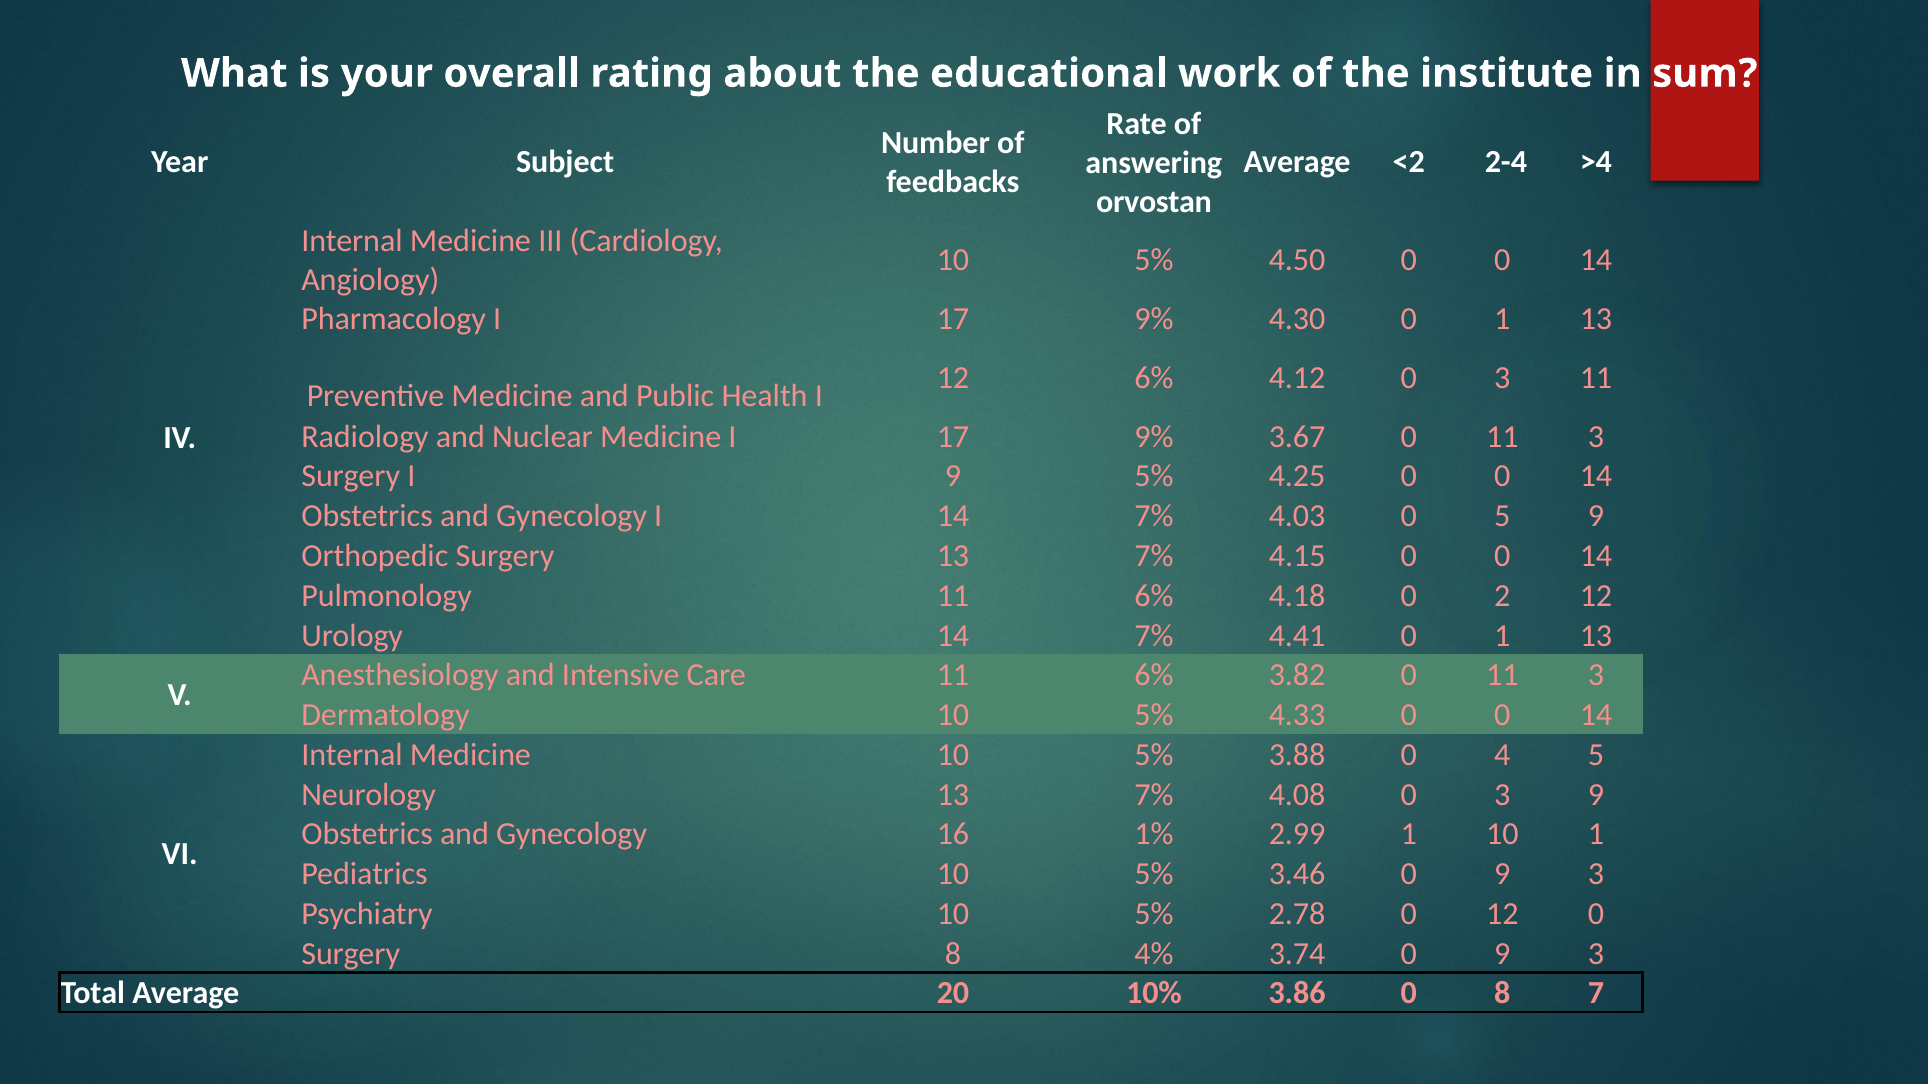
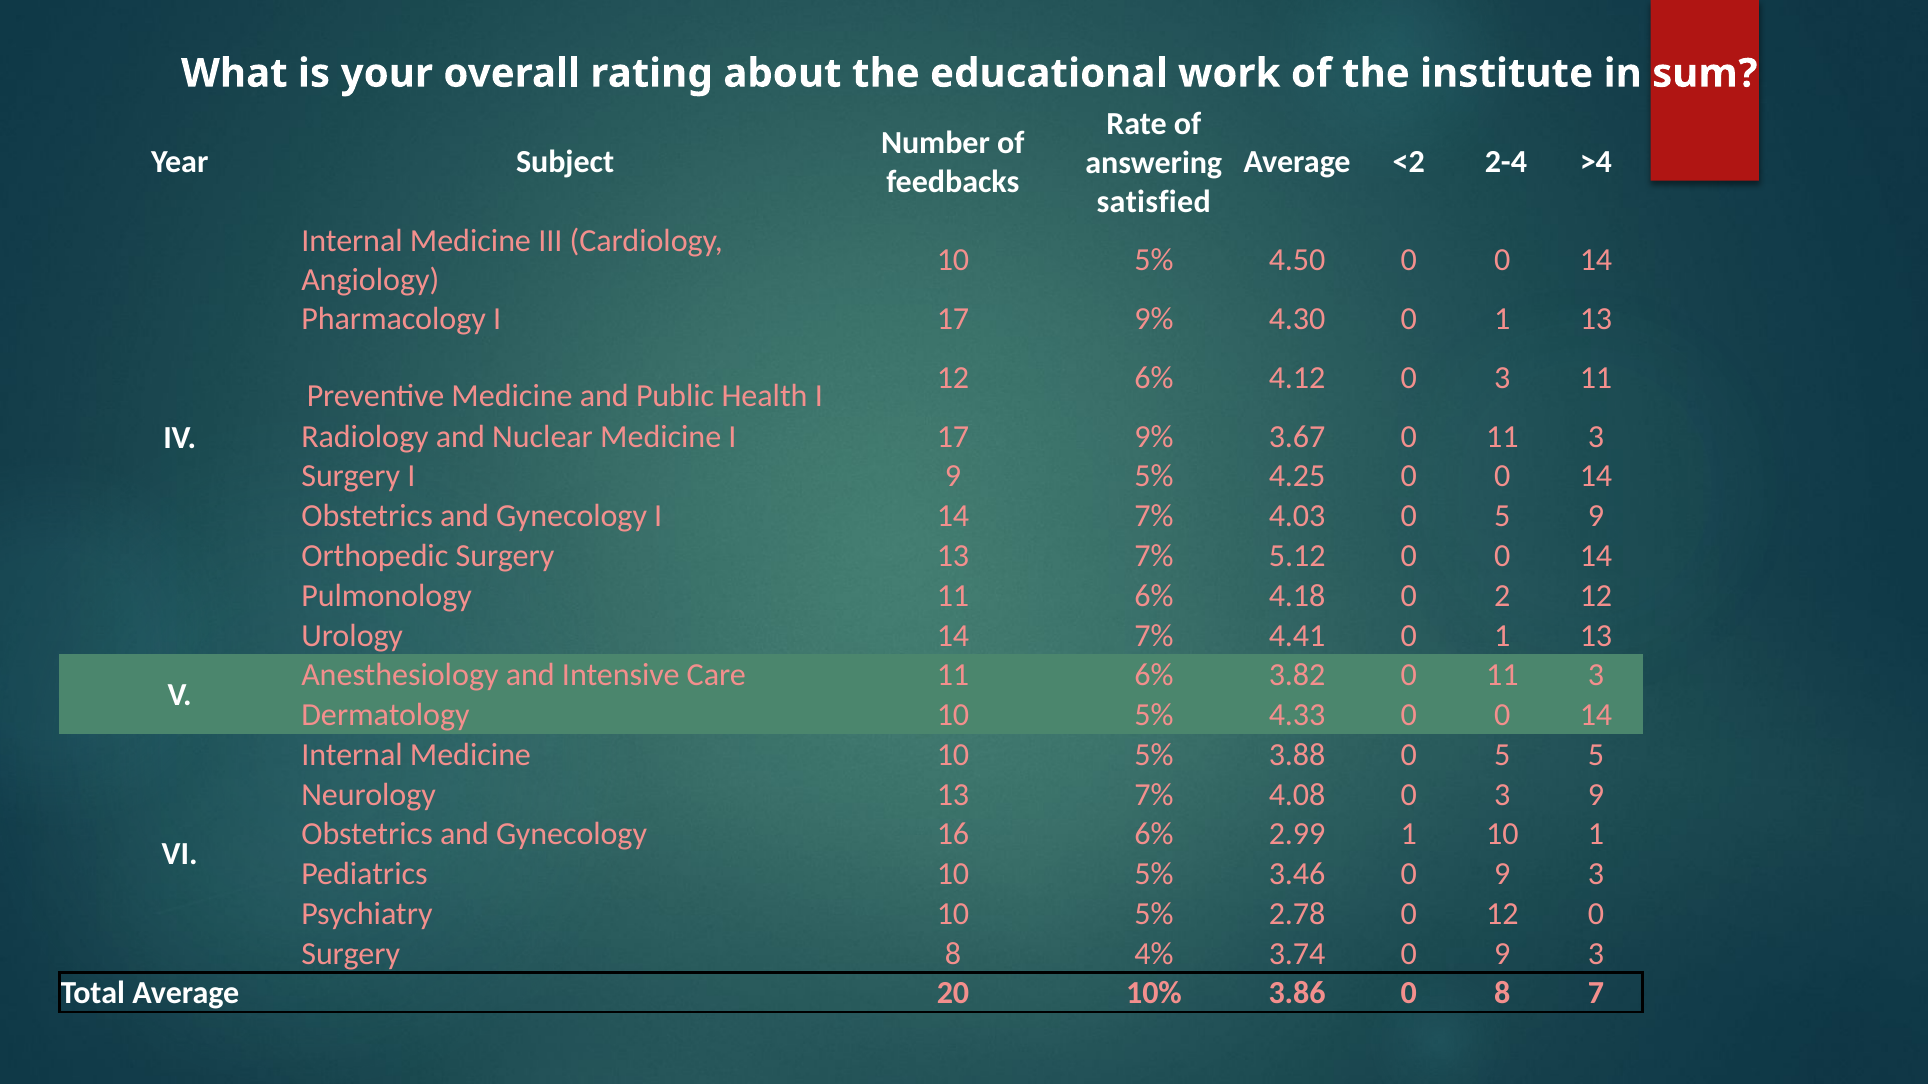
orvostan: orvostan -> satisfied (1154, 202)
4.15: 4.15 -> 5.12 (1297, 556)
3.88 0 4: 4 -> 5 (1502, 755)
16 1%: 1% -> 6% (1154, 835)
